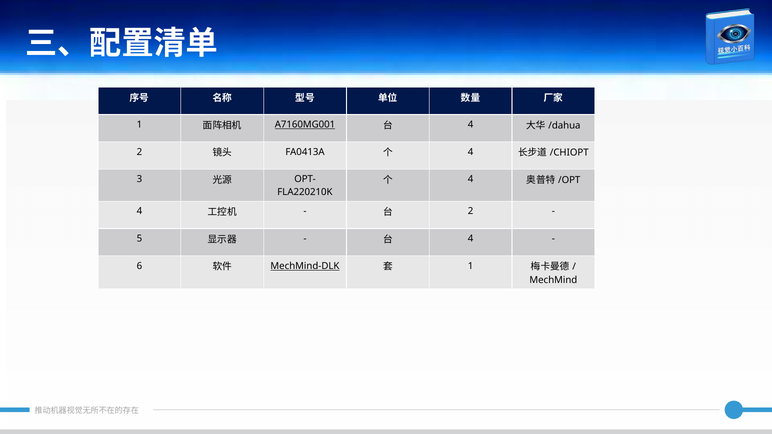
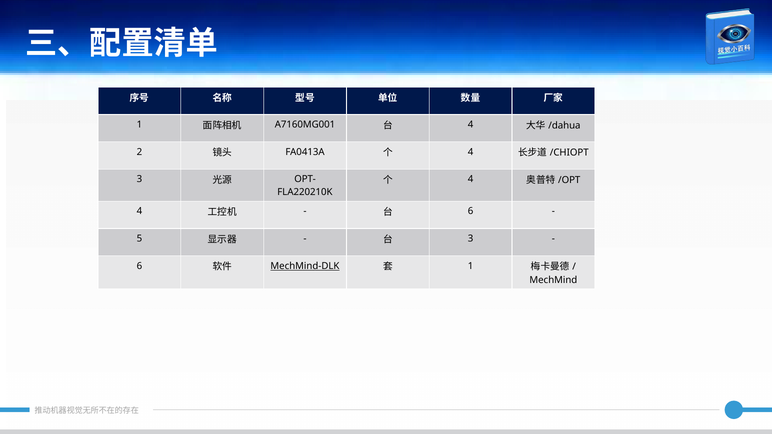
A7160MG001 underline: present -> none (305, 125)
2: 2 -> 6 (471, 211)
4: 4 -> 3 (471, 239)
